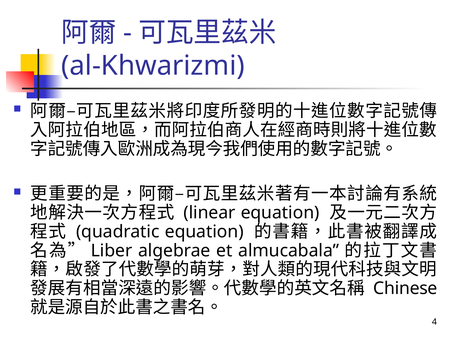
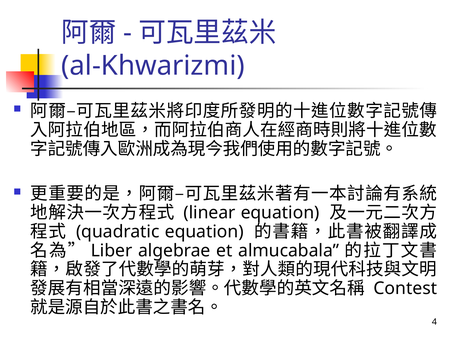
Chinese: Chinese -> Contest (405, 289)
